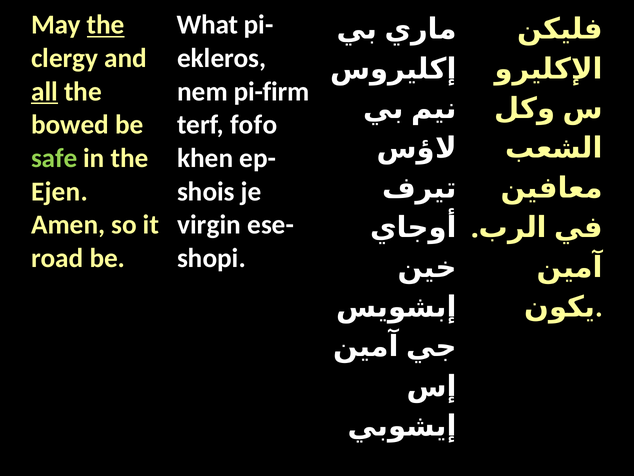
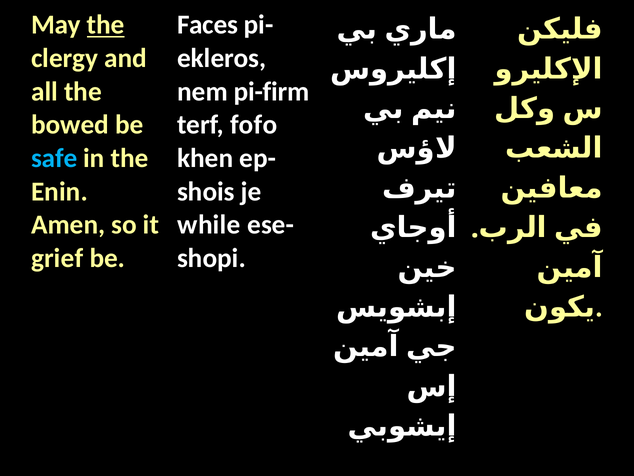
What: What -> Faces (208, 25)
all underline: present -> none (44, 91)
safe colour: light green -> light blue (54, 158)
Ejen: Ejen -> Enin (60, 191)
virgin: virgin -> while (209, 225)
road: road -> grief (57, 258)
